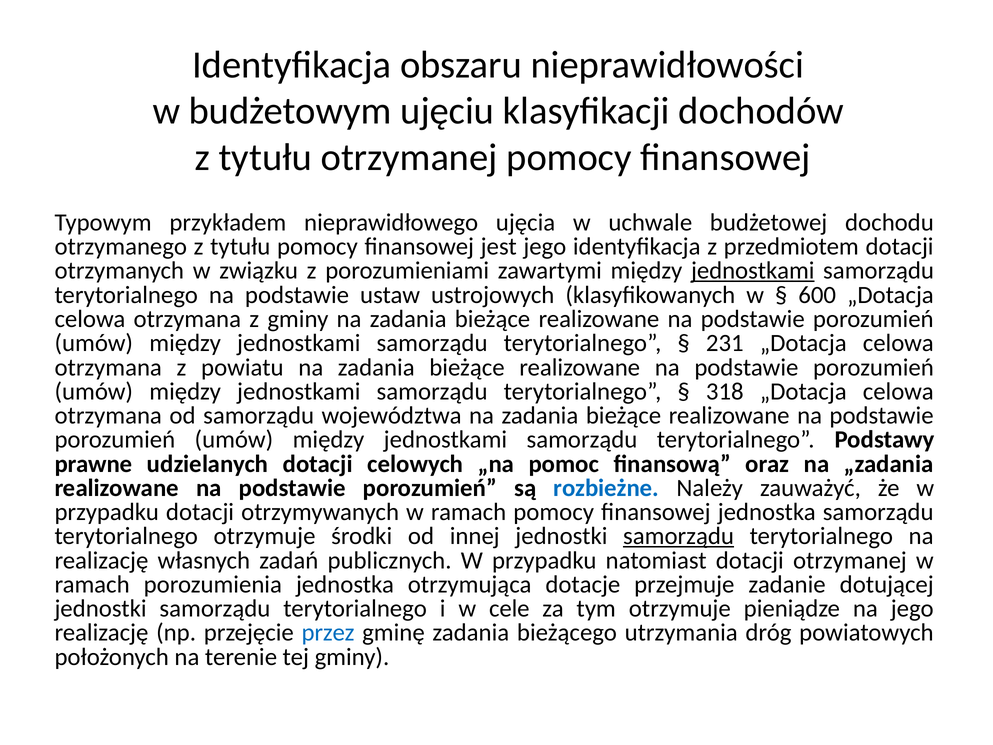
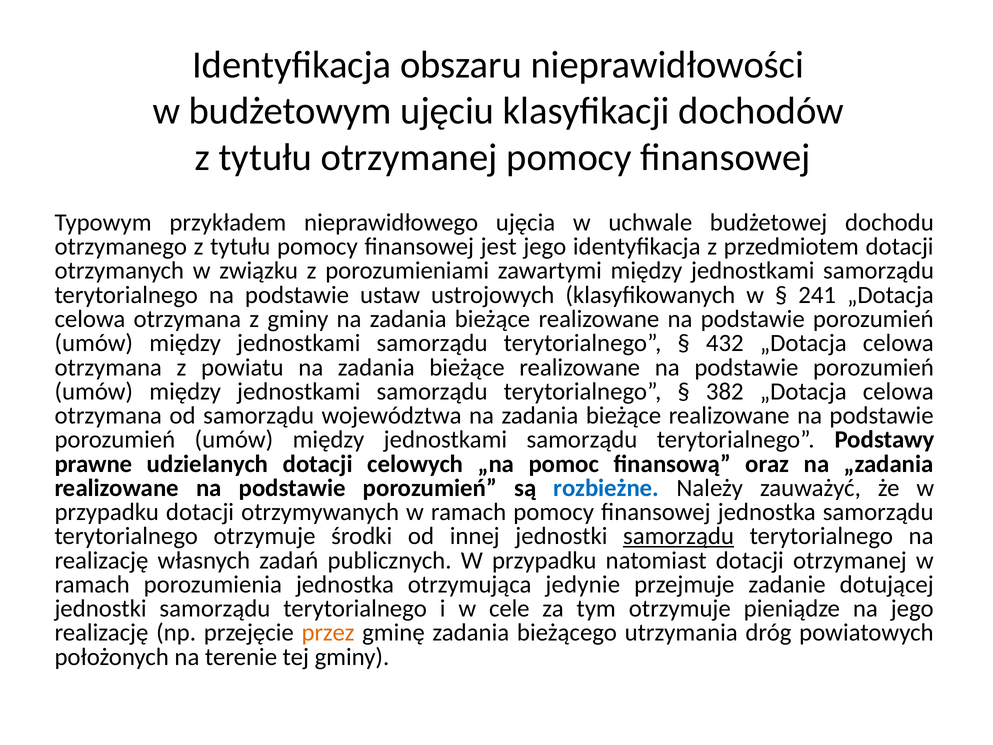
jednostkami underline: present -> none (753, 271)
600: 600 -> 241 (817, 295)
231: 231 -> 432 (725, 343)
318: 318 -> 382 (725, 391)
dotacje: dotacje -> jedynie (583, 584)
przez colour: blue -> orange (328, 633)
